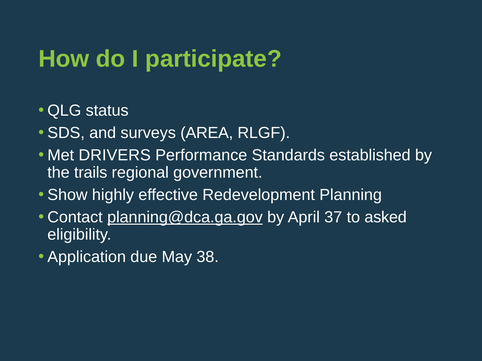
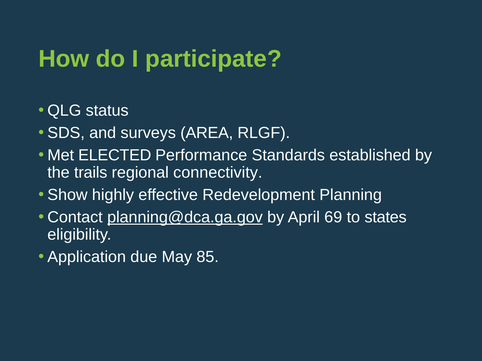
DRIVERS: DRIVERS -> ELECTED (115, 155)
government: government -> connectivity (218, 173)
37: 37 -> 69 (333, 217)
asked: asked -> states (386, 217)
38: 38 -> 85 (208, 257)
